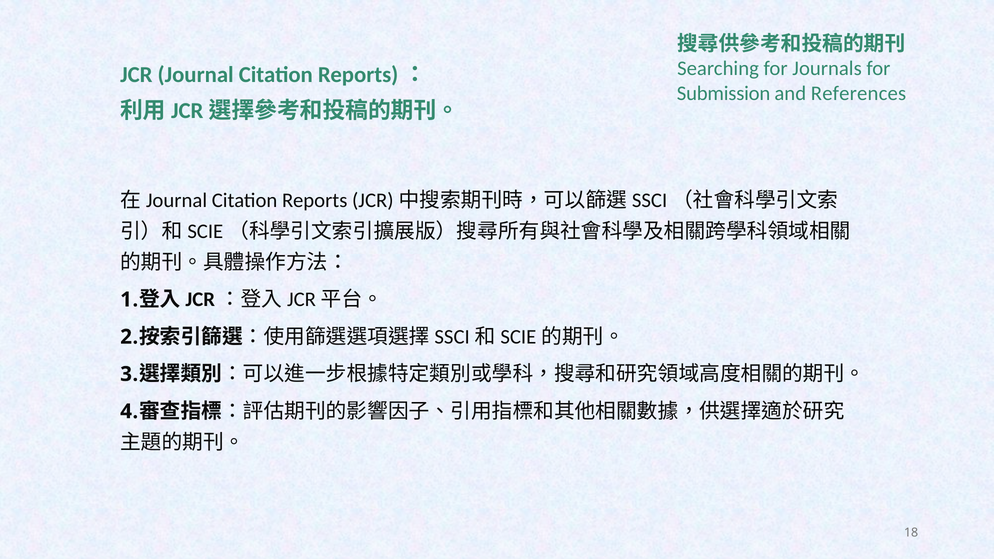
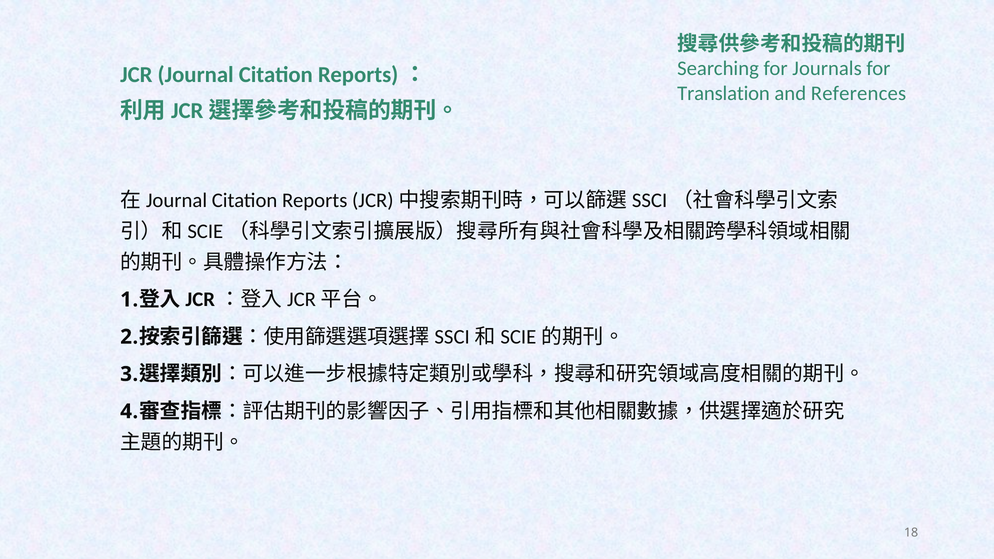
Submission: Submission -> Translation (724, 93)
